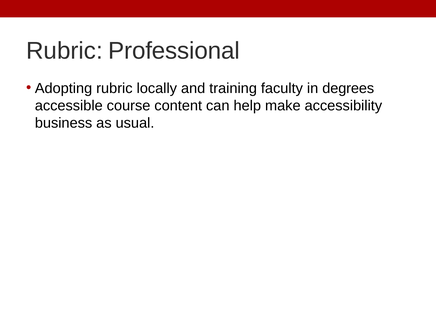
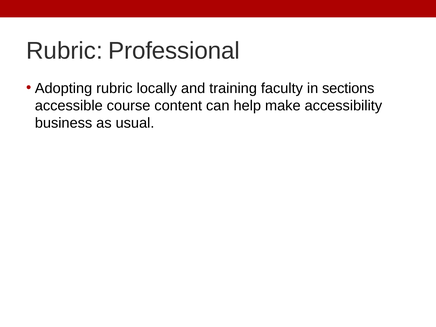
degrees: degrees -> sections (348, 88)
